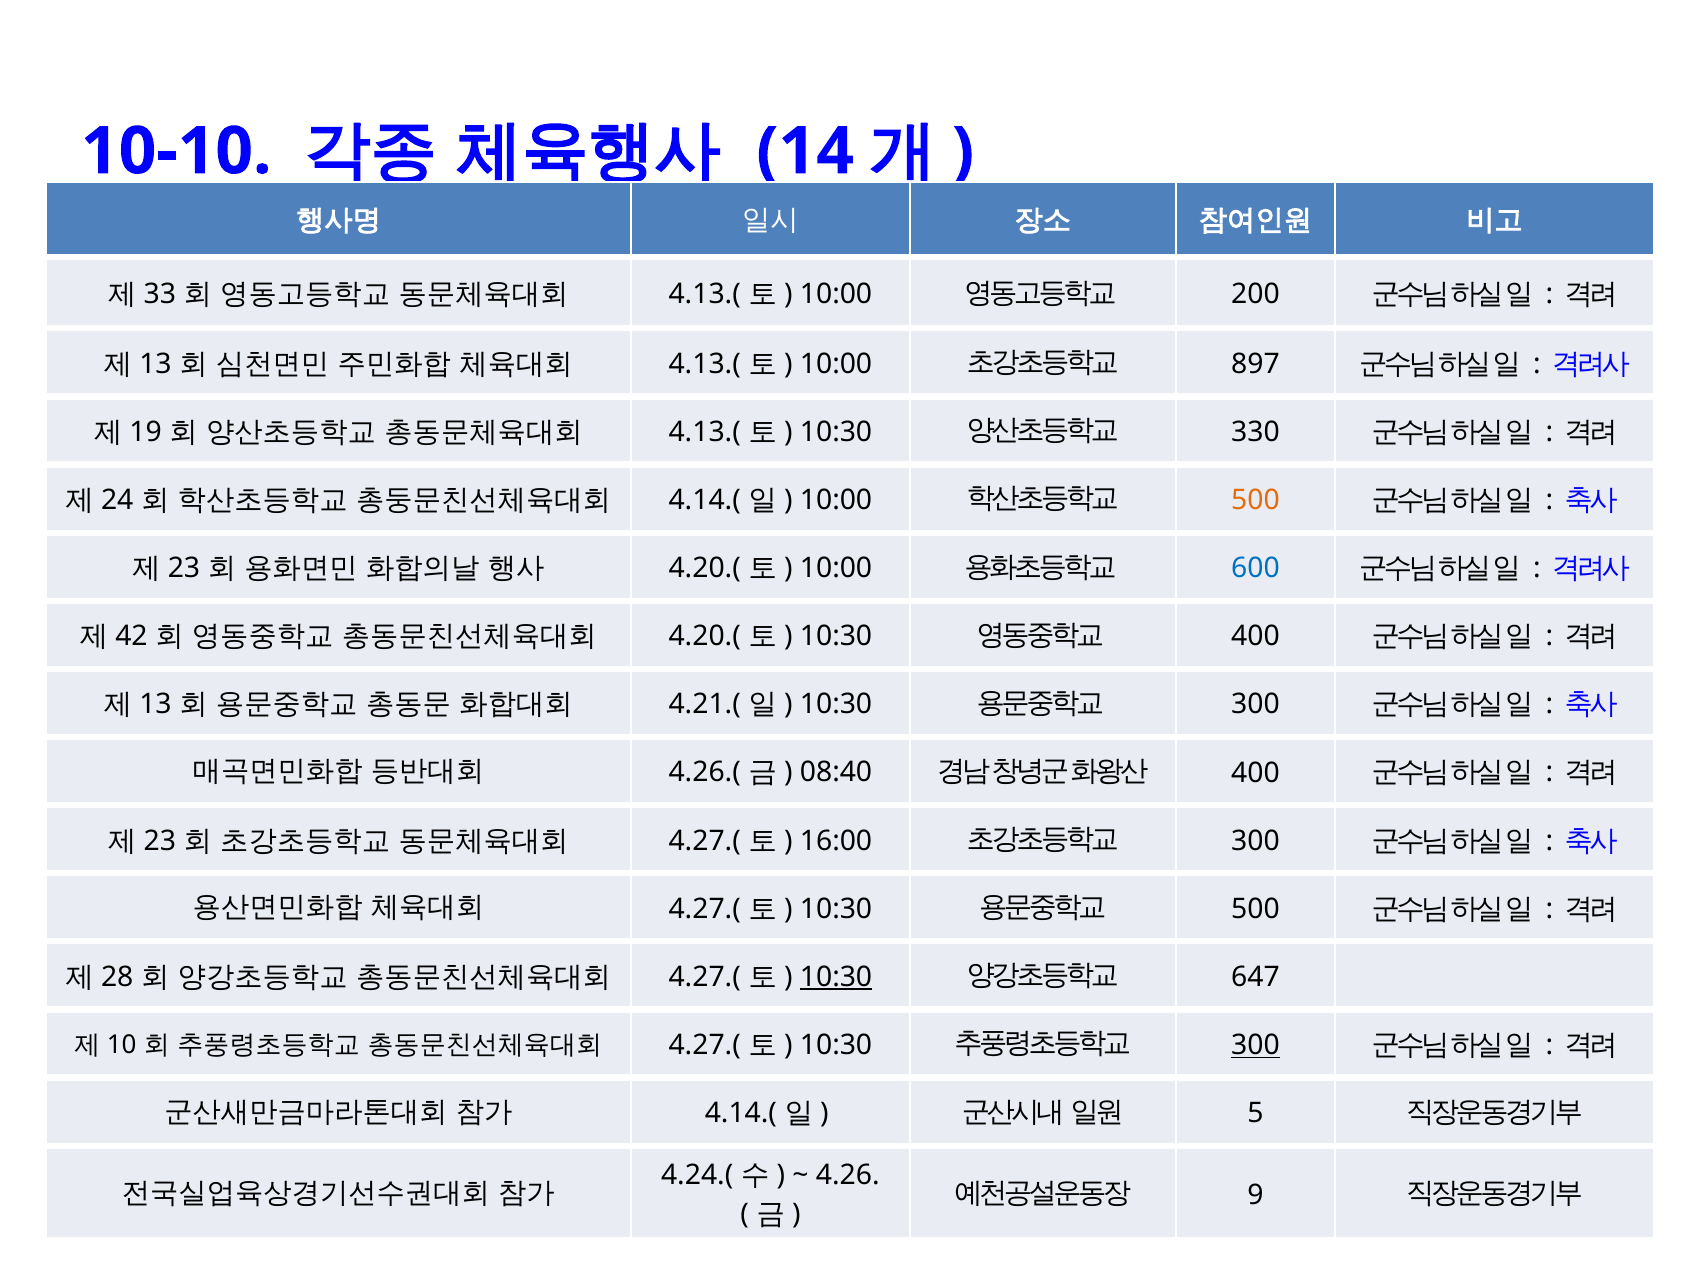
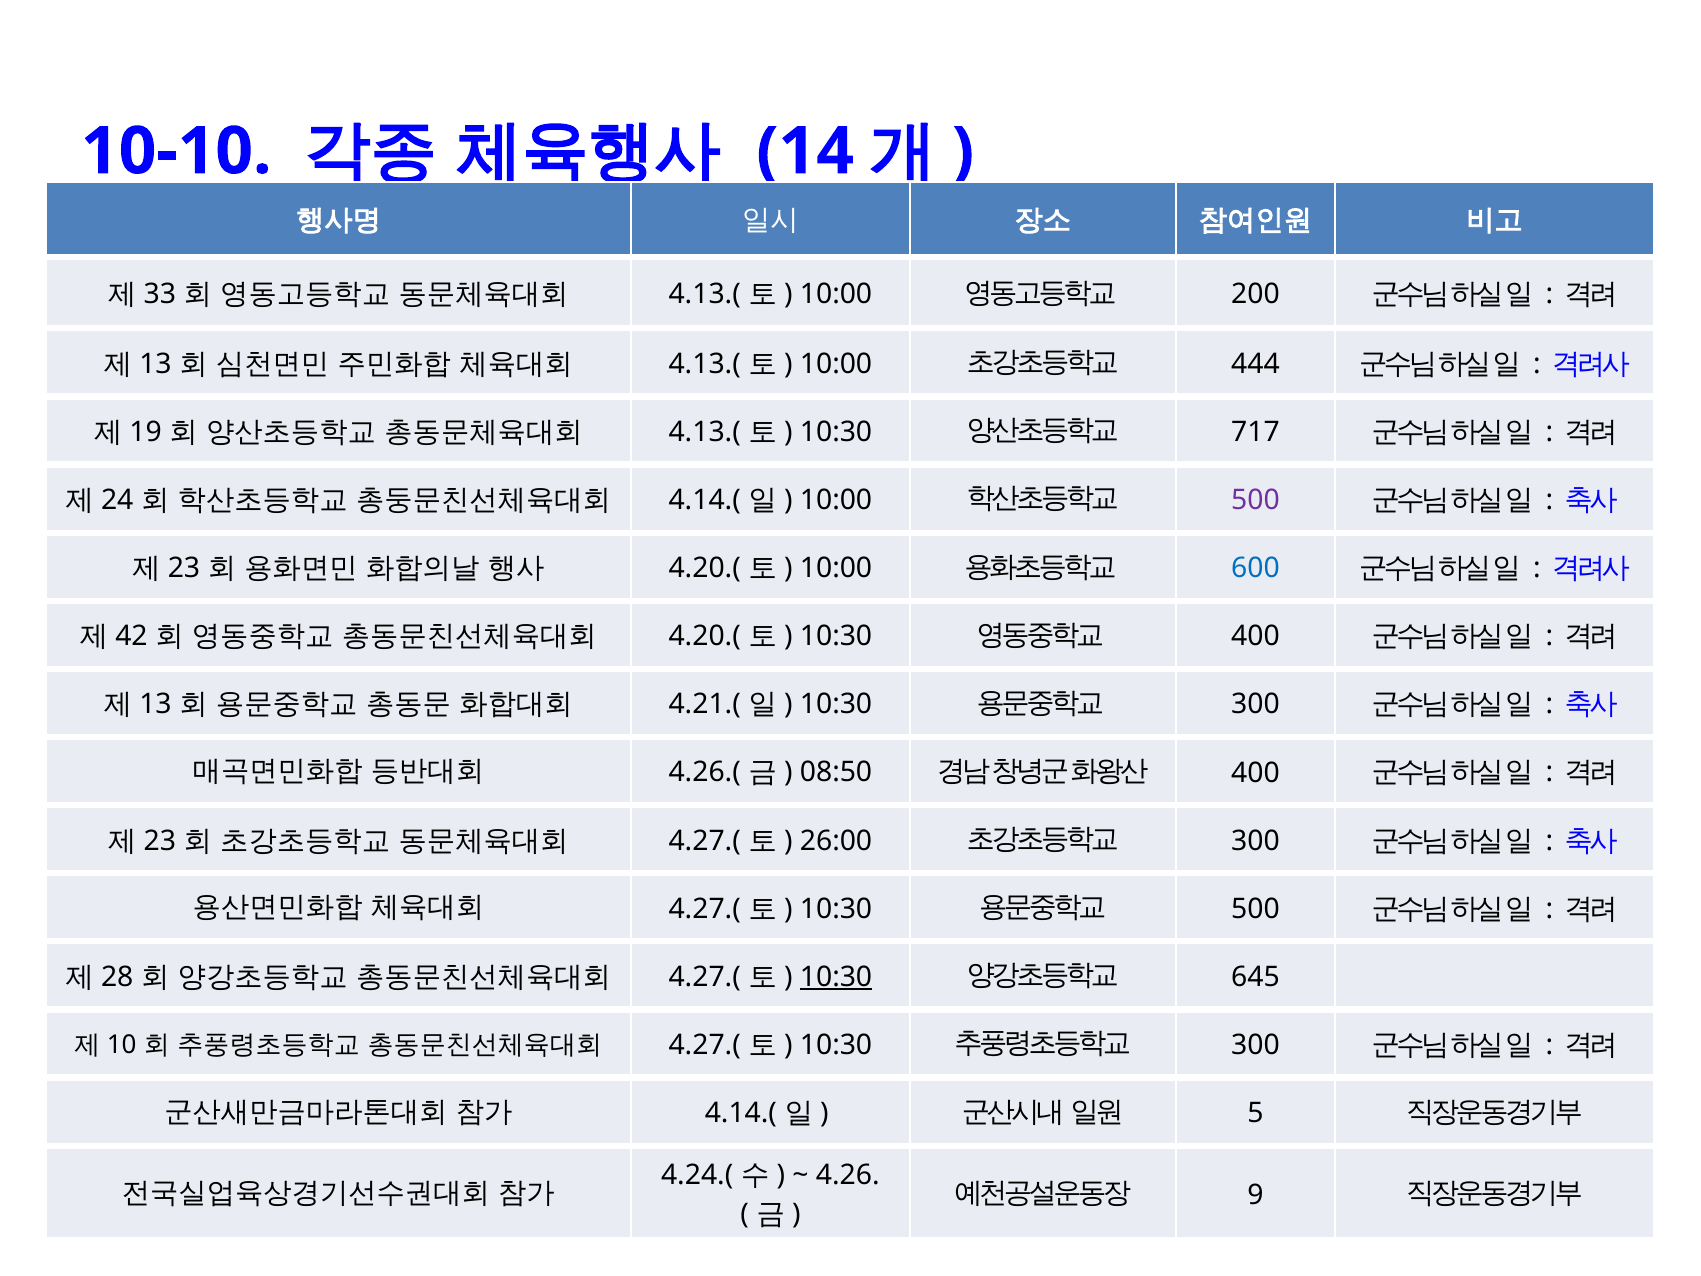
897: 897 -> 444 (1255, 364)
330: 330 -> 717 (1255, 432)
500 colour: orange -> purple (1255, 500)
08:40: 08:40 -> 08:50 (836, 772)
16:00: 16:00 -> 26:00 (836, 841)
647: 647 -> 645 (1255, 977)
300 underline: present -> none (1255, 1045)
